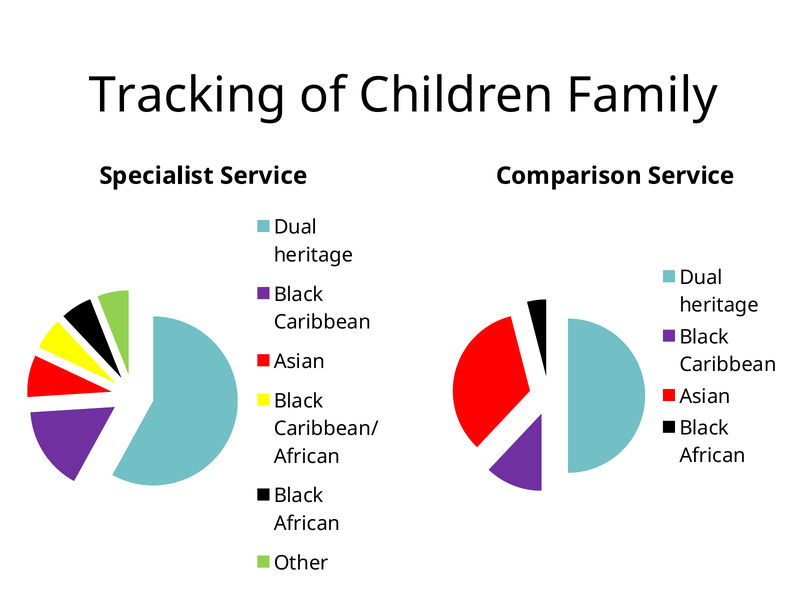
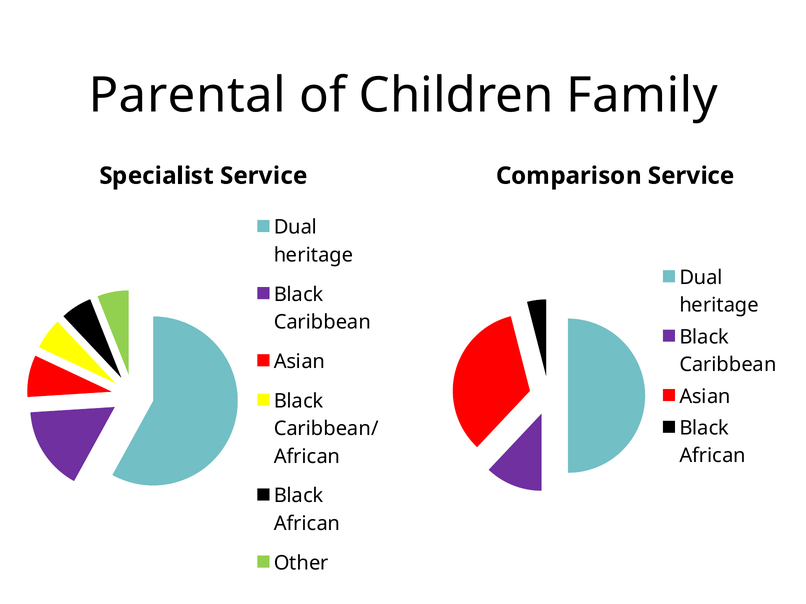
Tracking: Tracking -> Parental (187, 96)
